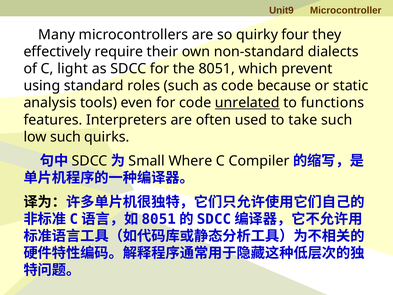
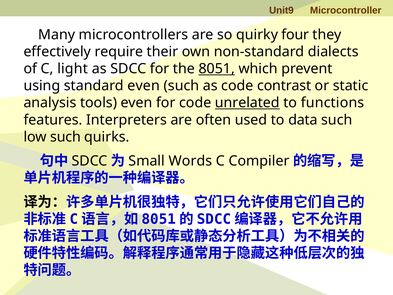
8051 underline: none -> present (217, 69)
standard roles: roles -> even (144, 86)
because: because -> contrast (284, 86)
take: take -> data (303, 120)
Where: Where -> Words (190, 161)
